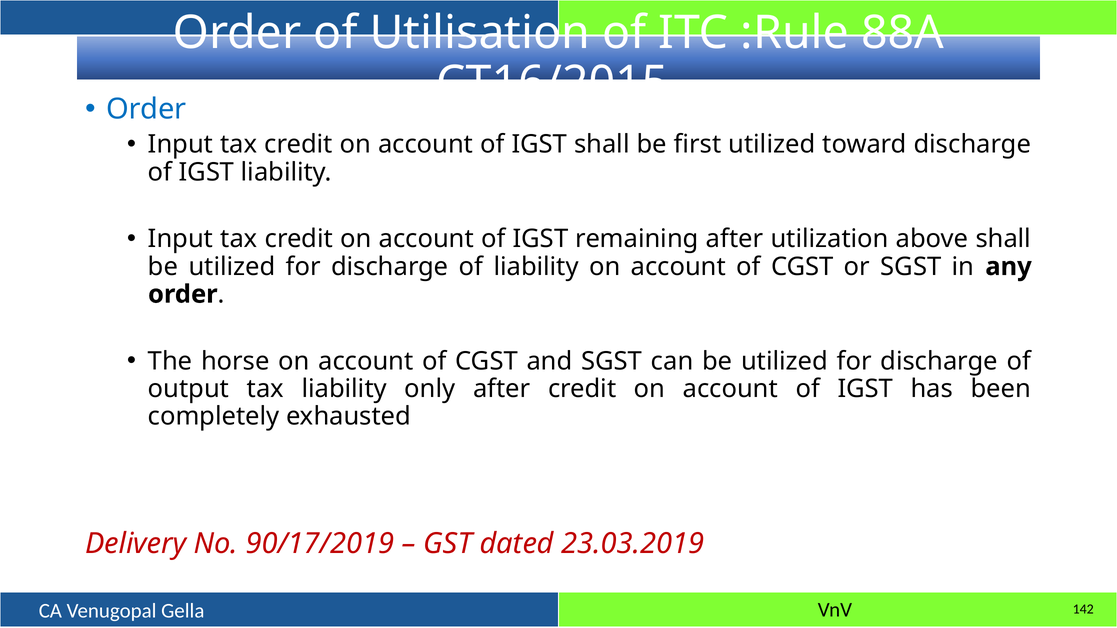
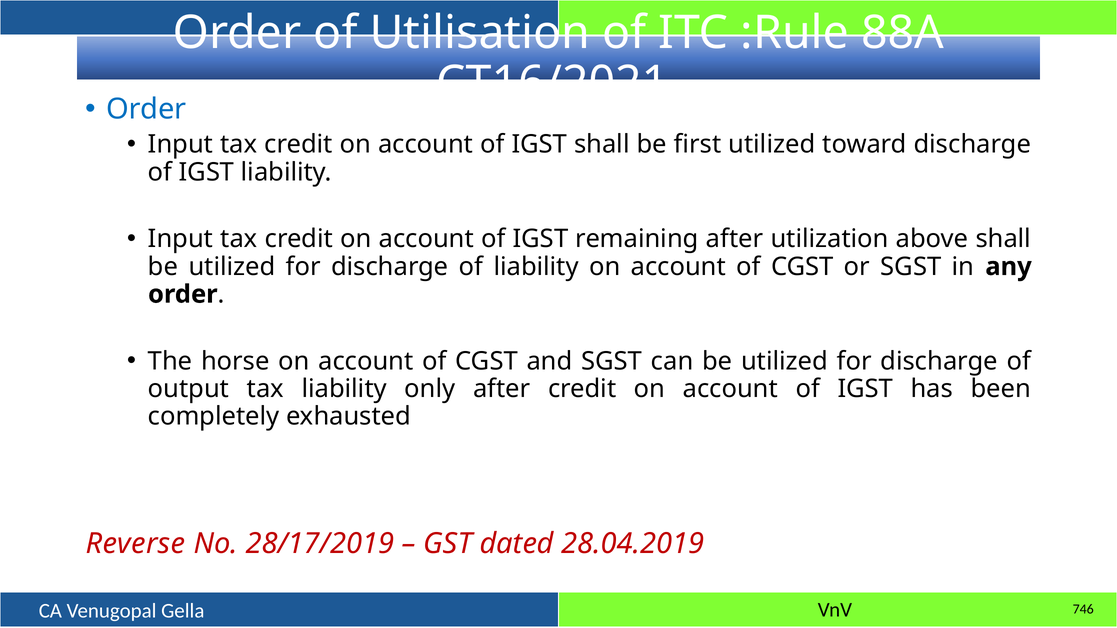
CT16/2015: CT16/2015 -> CT16/2021 (552, 83)
Delivery: Delivery -> Reverse (135, 544)
90/17/2019: 90/17/2019 -> 28/17/2019 (320, 544)
23.03.2019: 23.03.2019 -> 28.04.2019 (633, 544)
142: 142 -> 746 (1083, 610)
